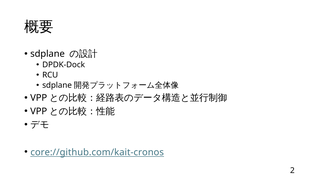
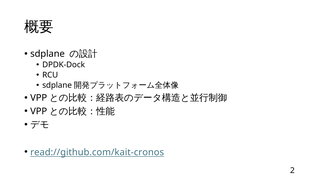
core://github.com/kait-cronos: core://github.com/kait-cronos -> read://github.com/kait-cronos (97, 153)
